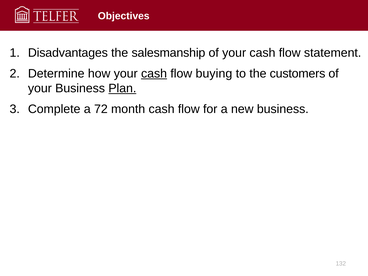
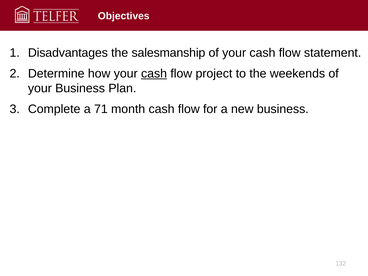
buying: buying -> project (214, 74)
customers: customers -> weekends (297, 74)
Plan underline: present -> none (122, 88)
72: 72 -> 71 (101, 109)
